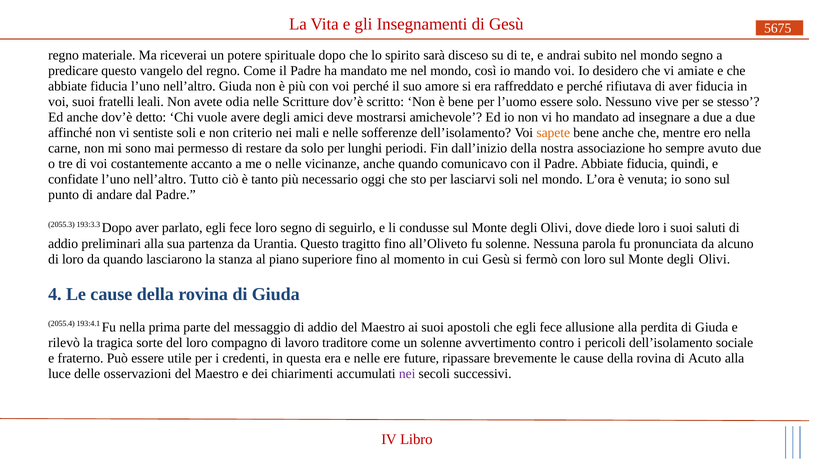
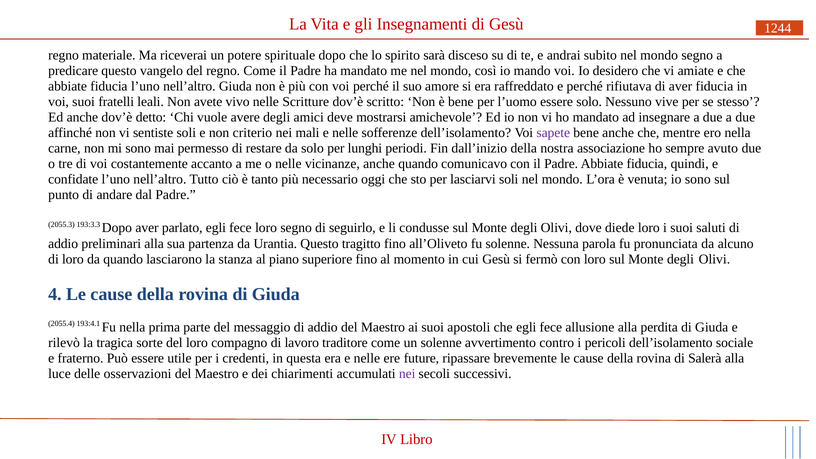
5675: 5675 -> 1244 (778, 28)
odia: odia -> vivo (238, 102)
sapete colour: orange -> purple (553, 133)
Acuto: Acuto -> Salerà (705, 359)
